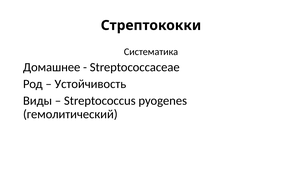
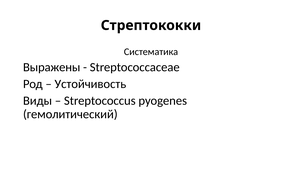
Домашнее: Домашнее -> Выражены (52, 67)
